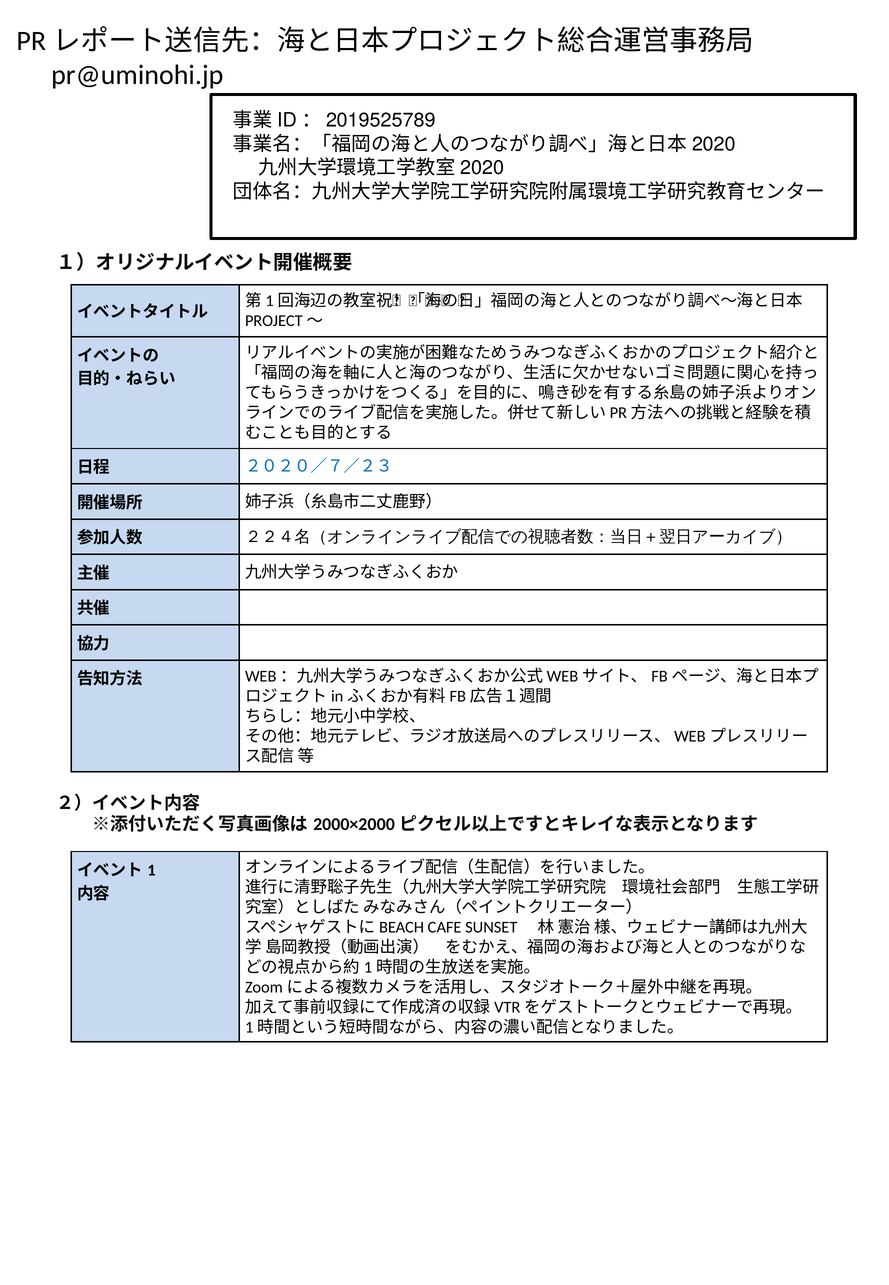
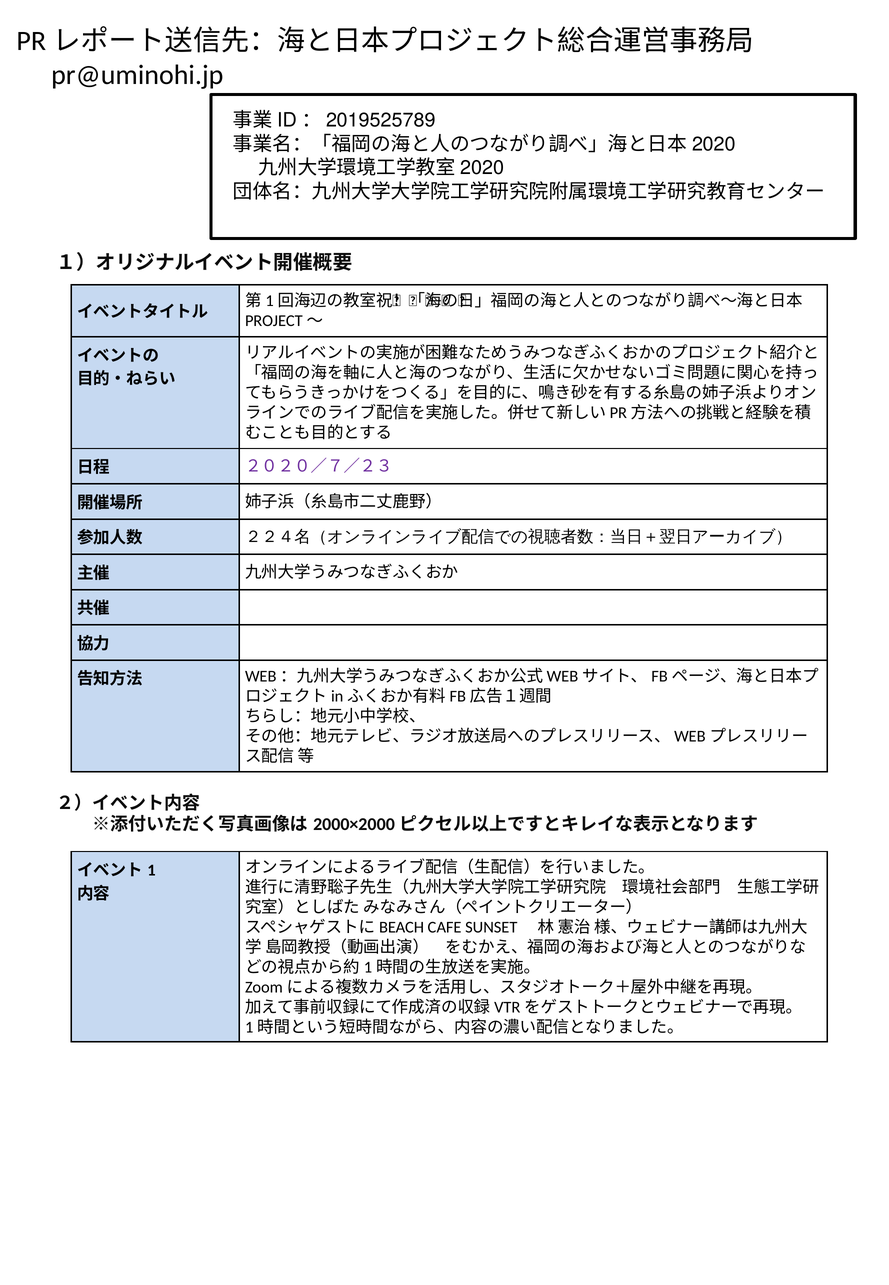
２０２０／７／２３ colour: blue -> purple (319, 466)
